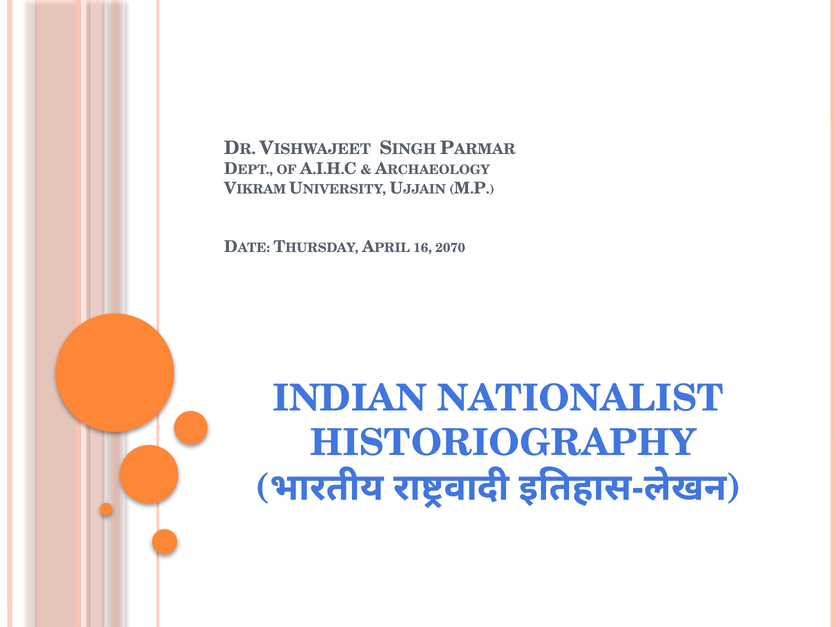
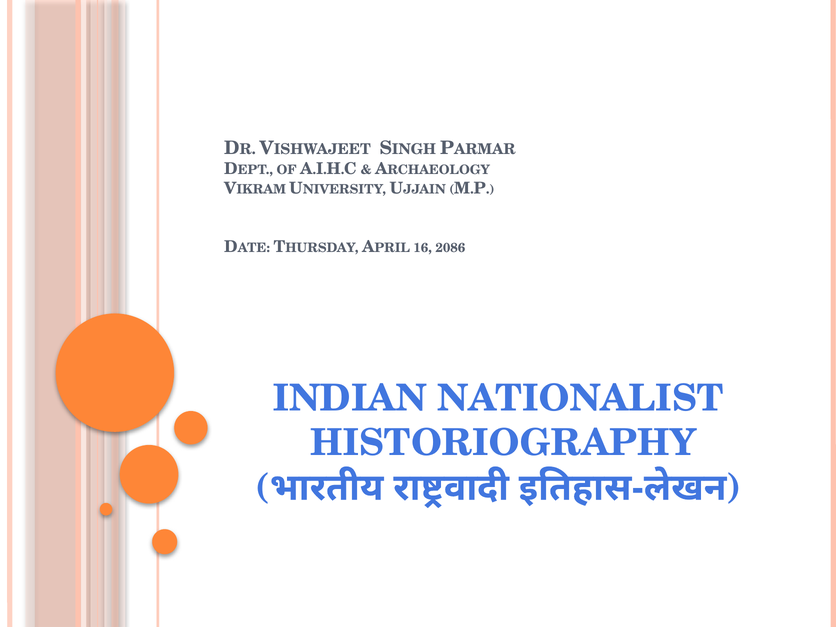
2070: 2070 -> 2086 (450, 248)
